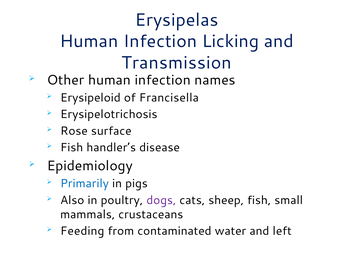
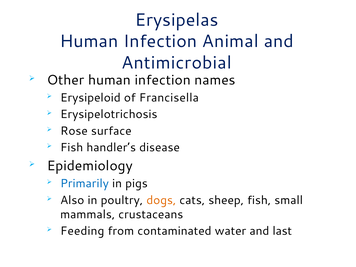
Licking: Licking -> Animal (230, 41)
Transmission: Transmission -> Antimicrobial (177, 63)
dogs colour: purple -> orange (161, 200)
left: left -> last (282, 231)
